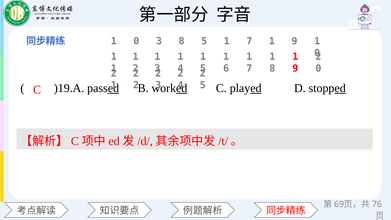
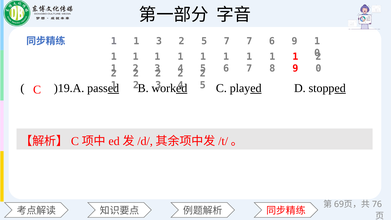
0: 0 -> 1 (136, 41)
8: 8 -> 2 (182, 41)
1: 1 -> 7 (227, 41)
1: 1 -> 6 (272, 41)
